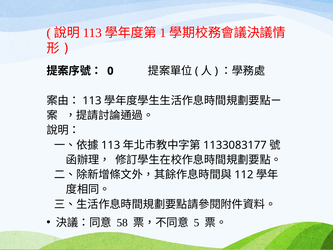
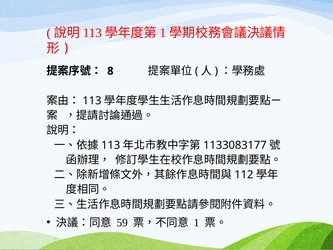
0: 0 -> 8 (110, 71)
58: 58 -> 59 (122, 222)
5: 5 -> 1 (197, 222)
